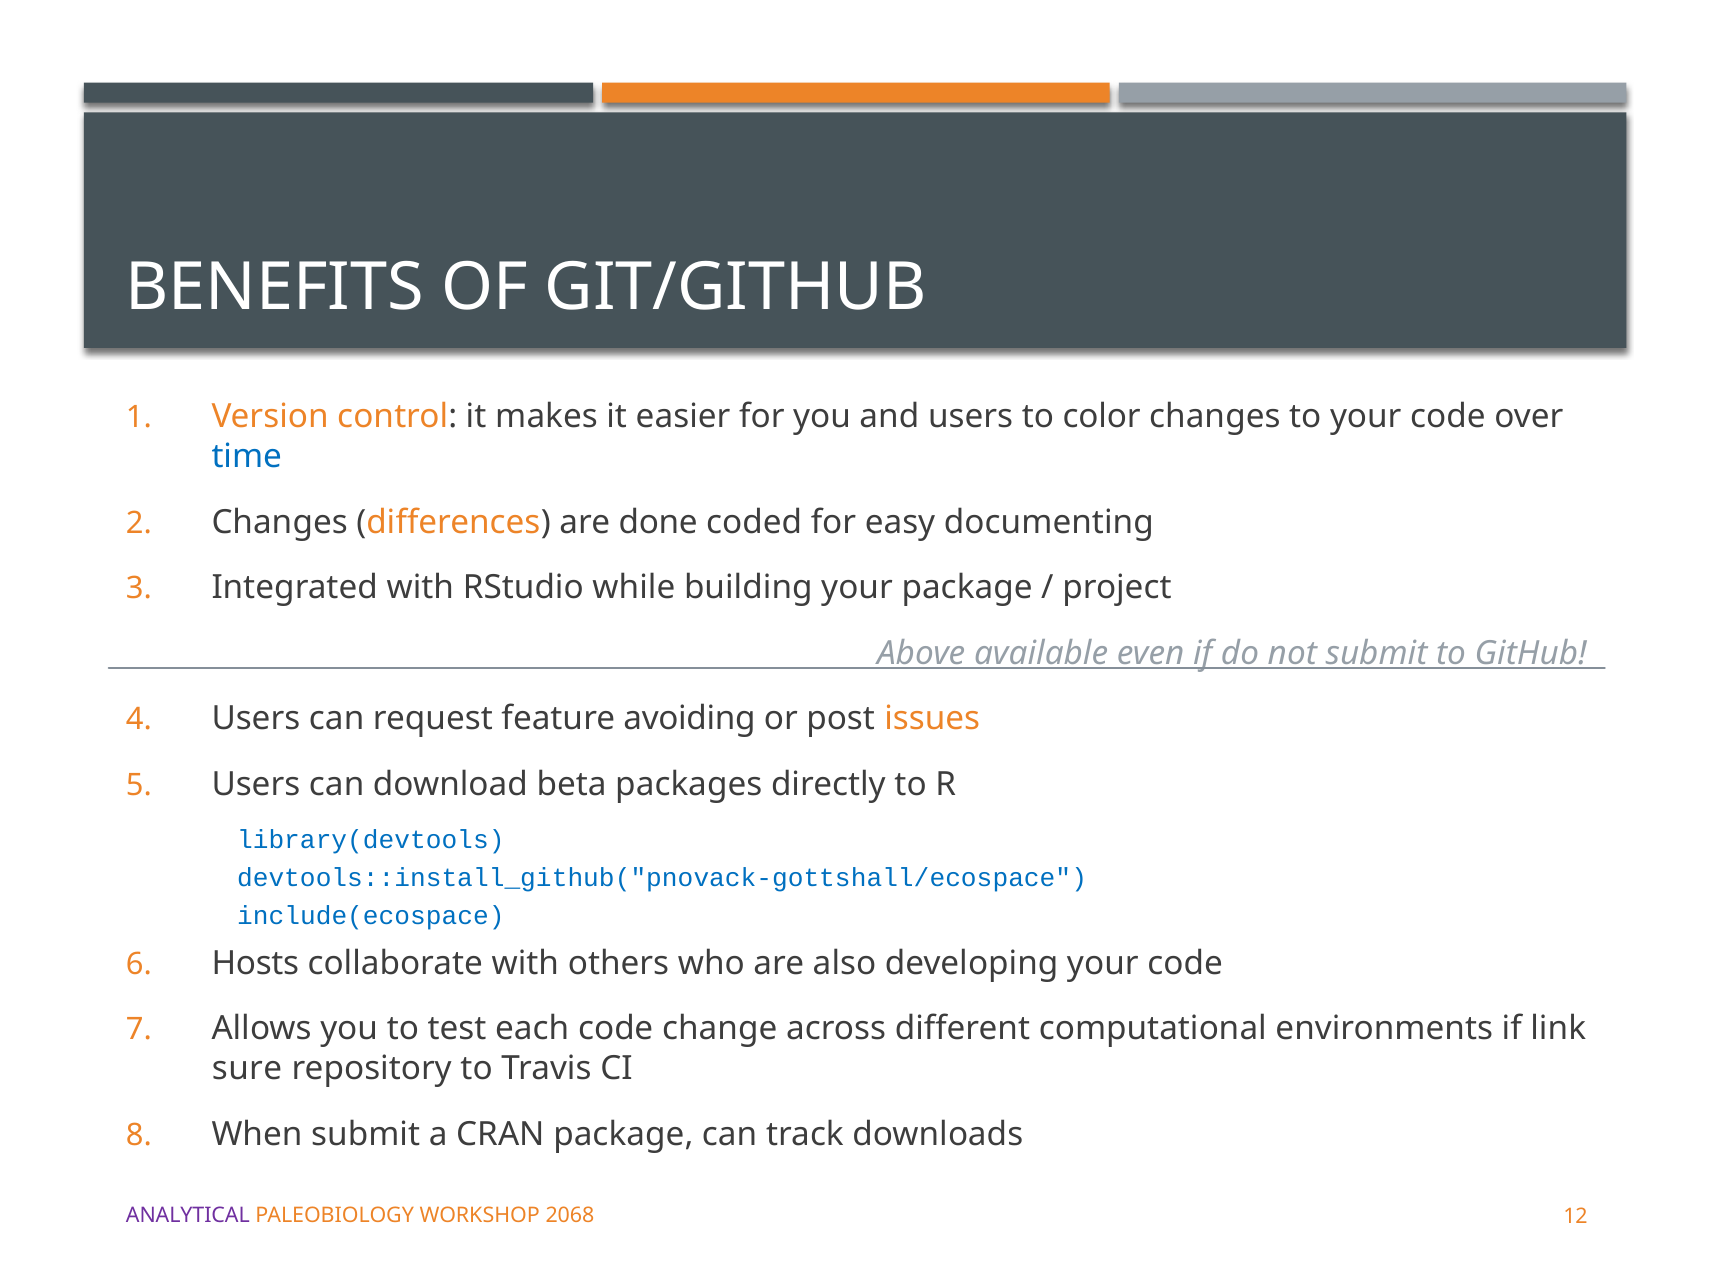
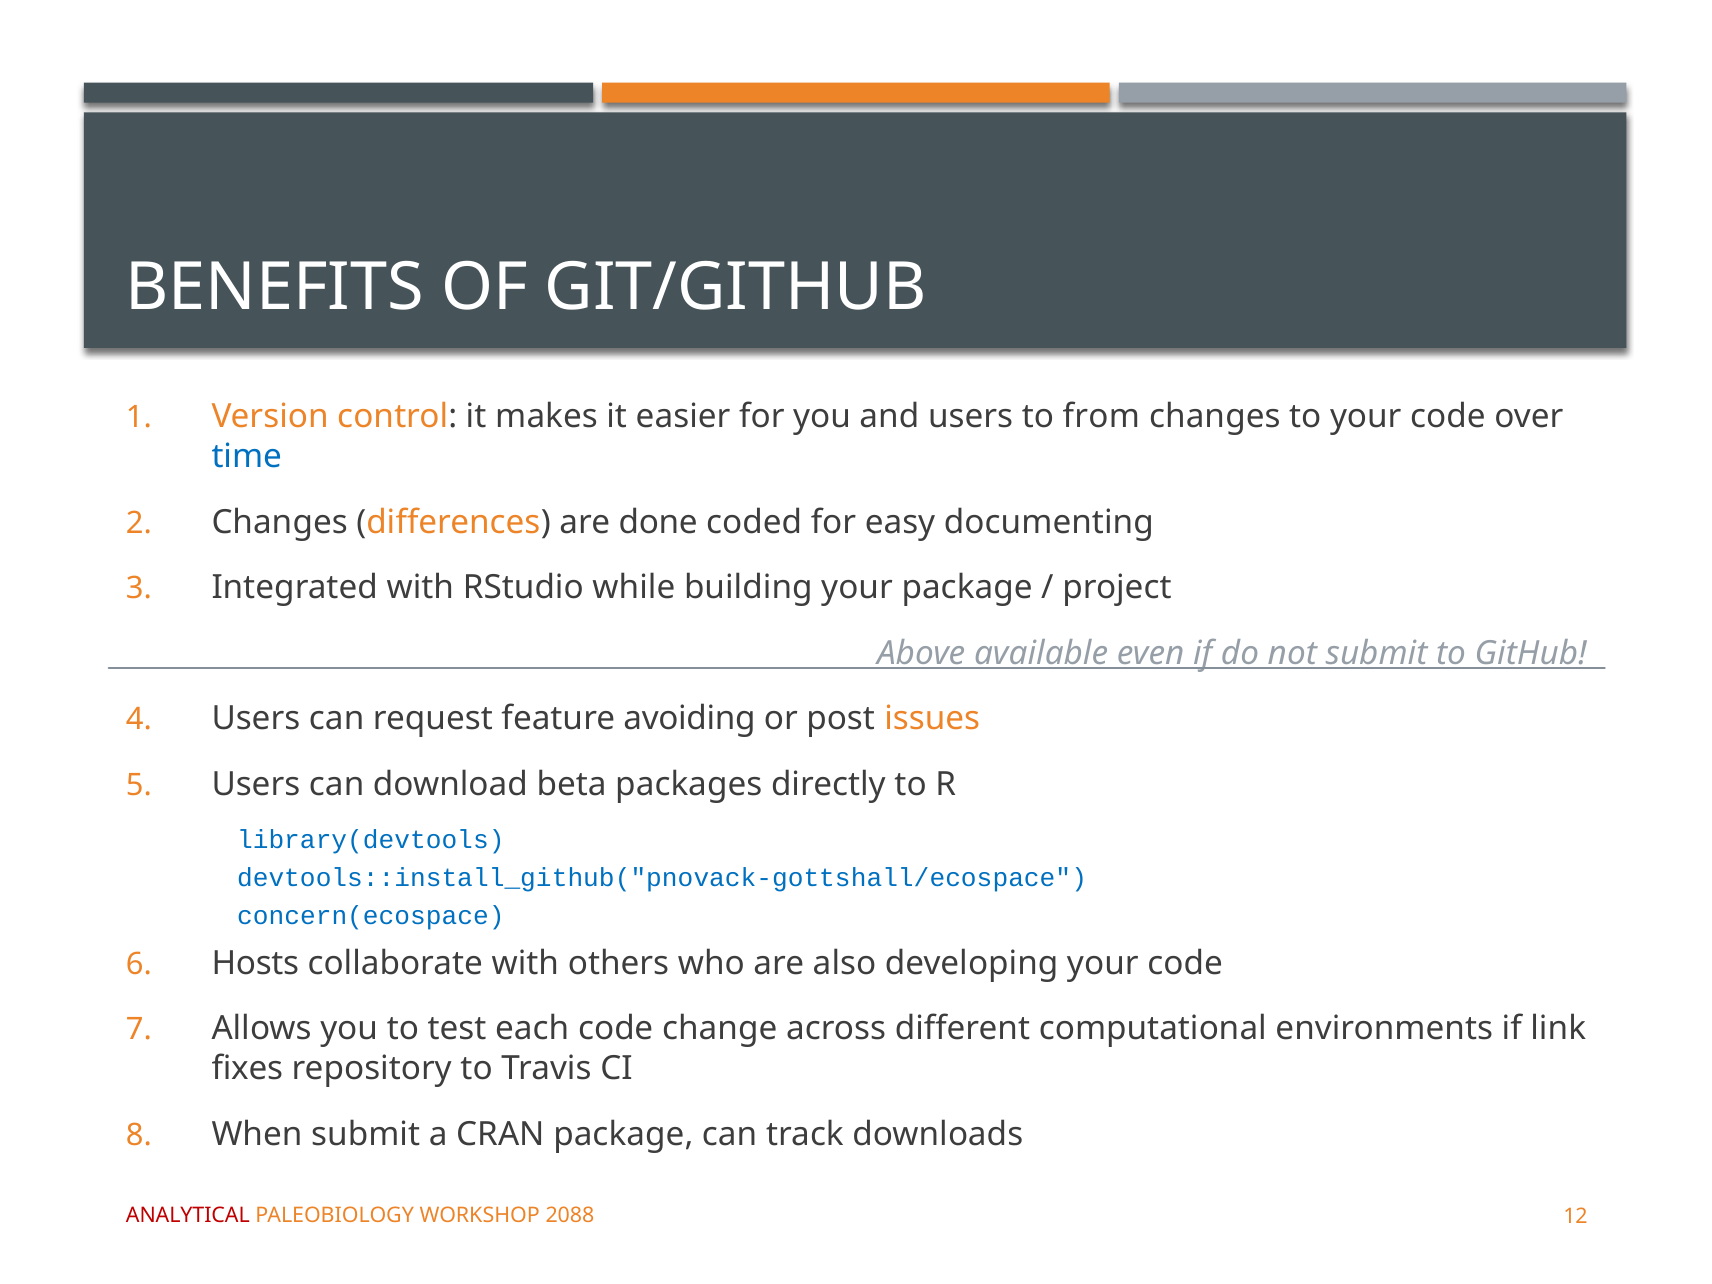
color: color -> from (1101, 417)
include(ecospace: include(ecospace -> concern(ecospace (371, 915)
sure: sure -> fixes (247, 1069)
ANALYTICAL colour: purple -> red (188, 1216)
2068: 2068 -> 2088 (570, 1216)
